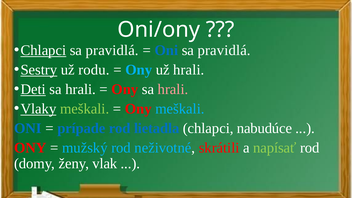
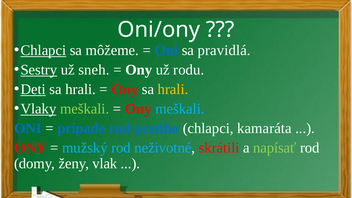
Chlapci sa pravidlá: pravidlá -> môžeme (112, 50)
rodu: rodu -> sneh (94, 70)
Ony colour: light blue -> white (139, 70)
už hrali: hrali -> rodu (189, 70)
hrali colour: pink -> yellow (173, 89)
lietadla: lietadla -> preňho (157, 128)
nabudúce: nabudúce -> kamaráta (264, 128)
